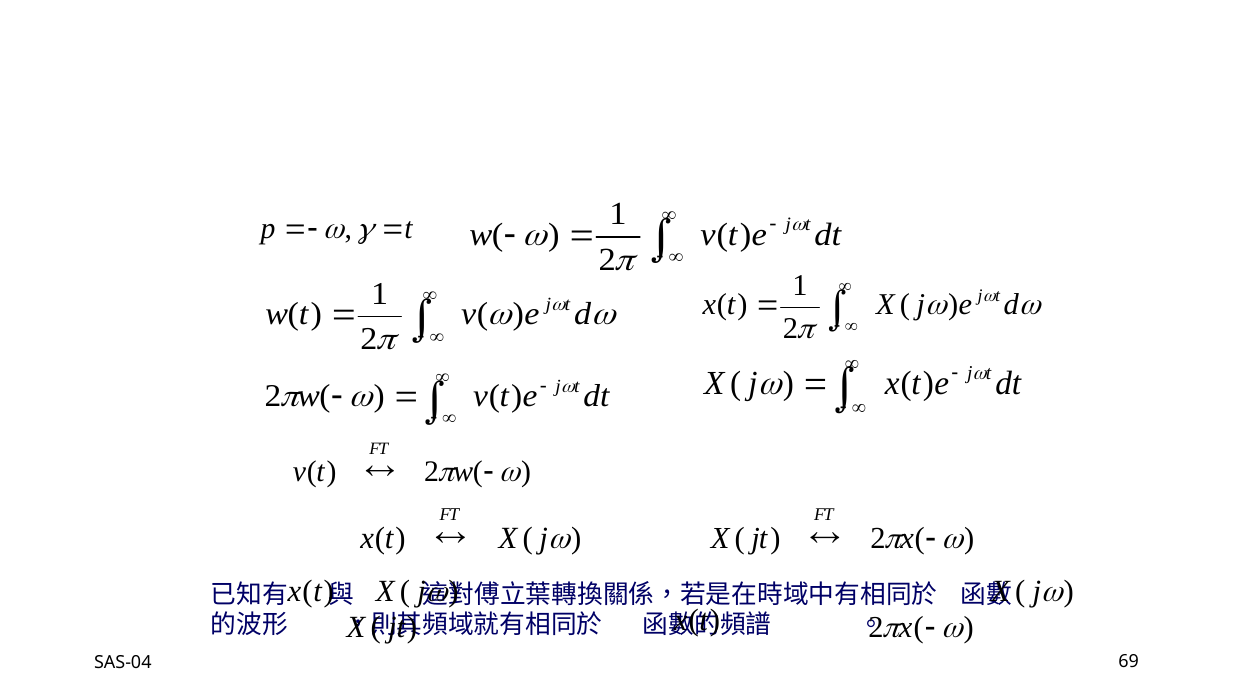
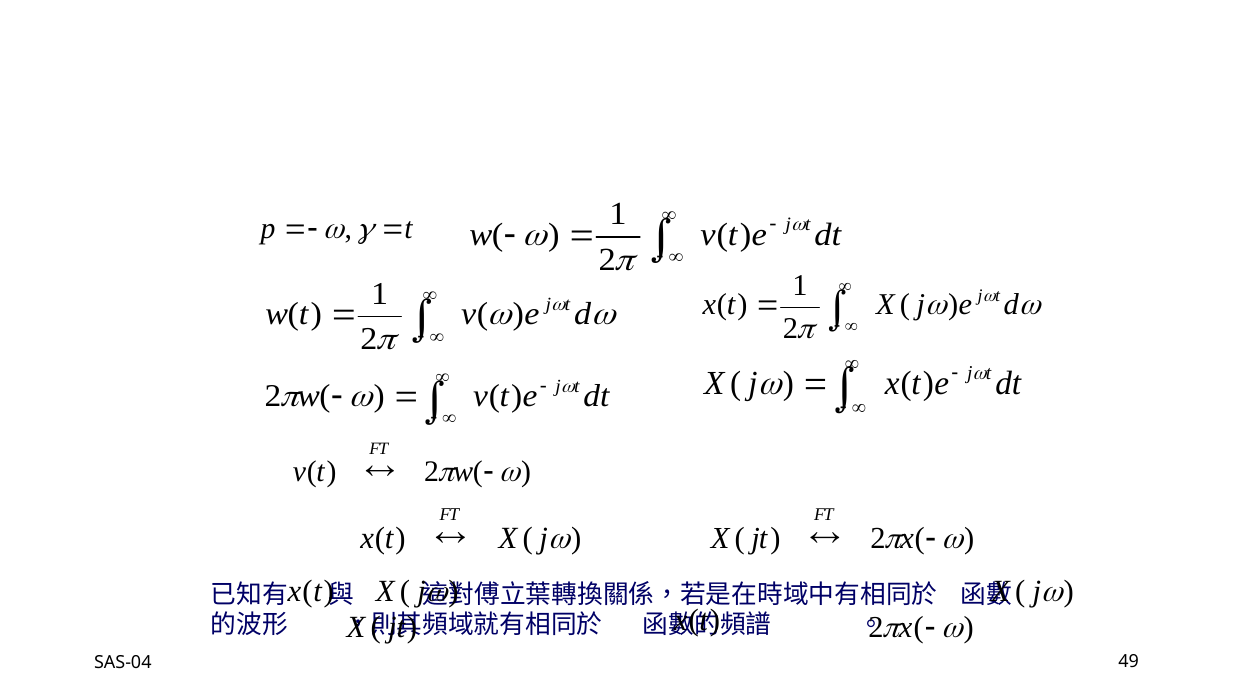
69: 69 -> 49 (1129, 661)
